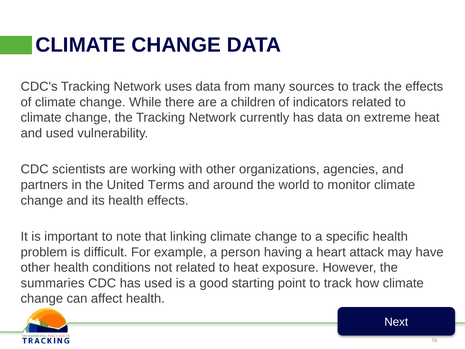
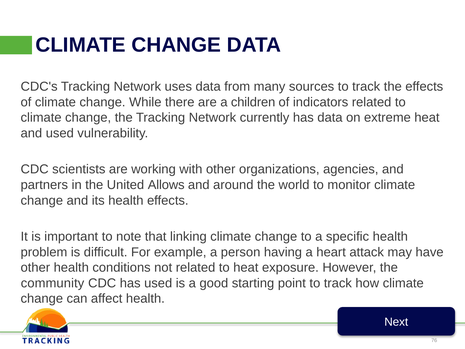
Terms: Terms -> Allows (166, 185)
summaries: summaries -> community (53, 283)
